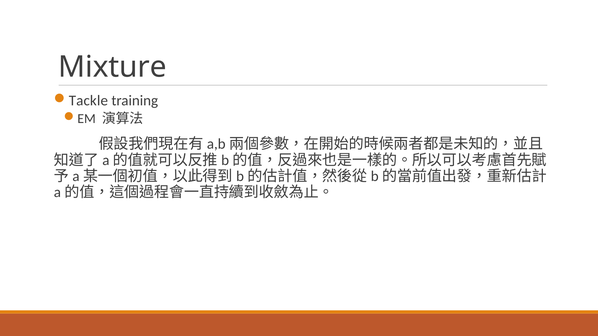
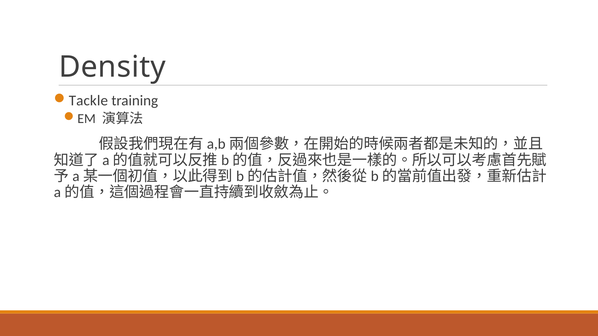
Mixture: Mixture -> Density (112, 67)
